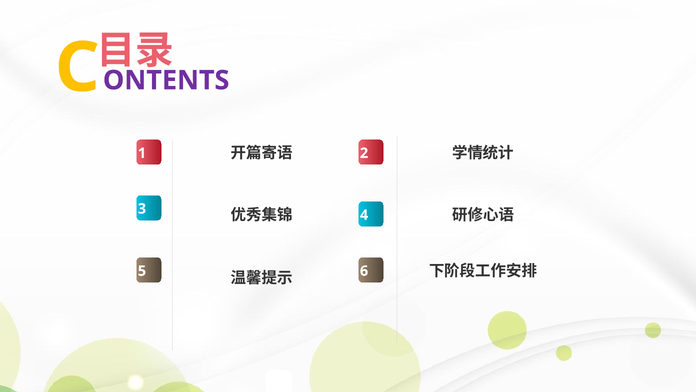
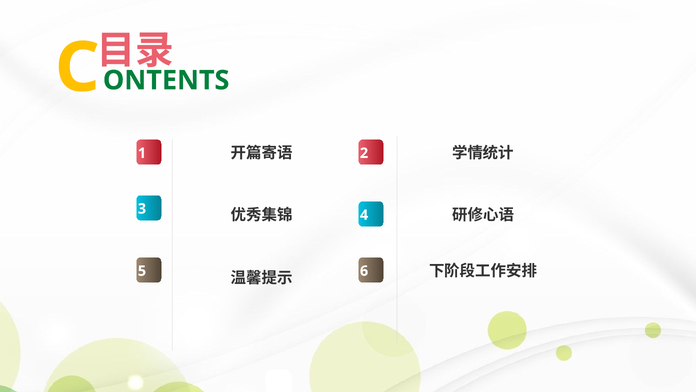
ONTENTS colour: purple -> green (166, 80)
